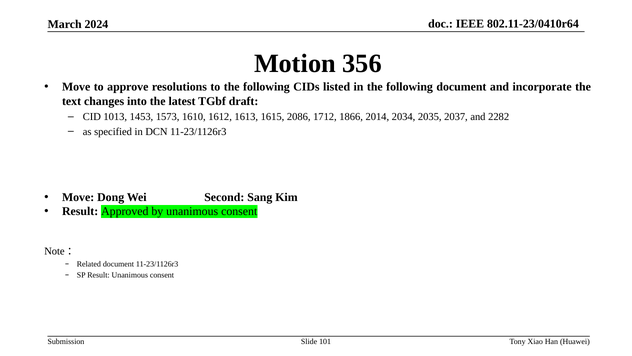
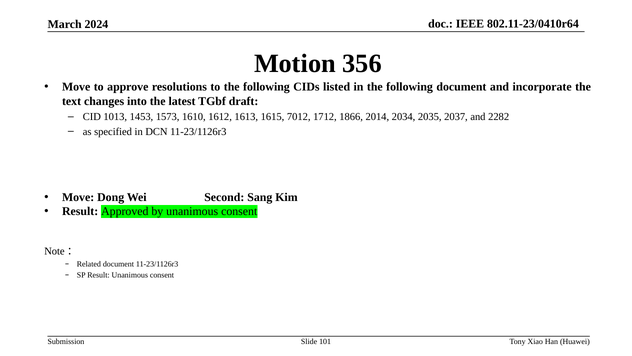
2086: 2086 -> 7012 (299, 117)
